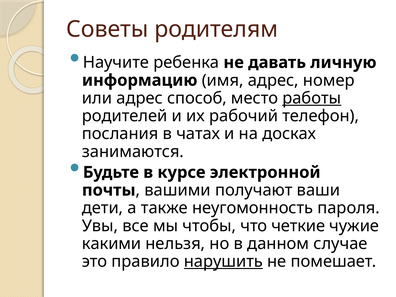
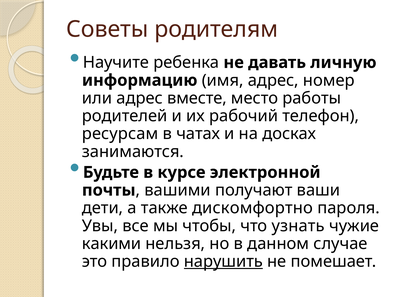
способ: способ -> вместе (197, 98)
работы underline: present -> none (312, 98)
послания: послания -> ресурсам (120, 134)
неугомонность: неугомонность -> дискомфортно (252, 208)
четкие: четкие -> узнать (298, 226)
